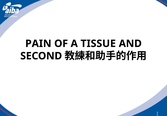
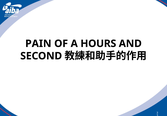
TISSUE: TISSUE -> HOURS (98, 43)
